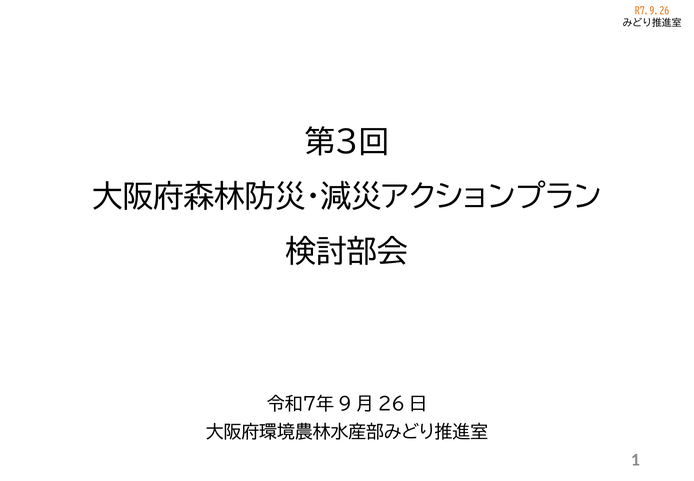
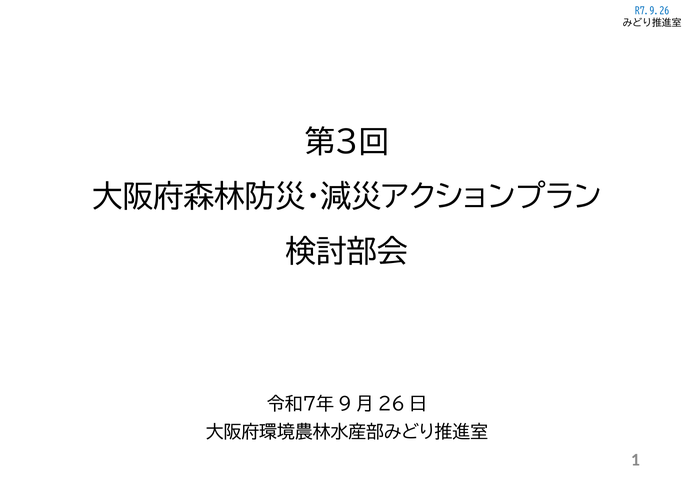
R7.9.26 colour: orange -> blue (652, 11)
